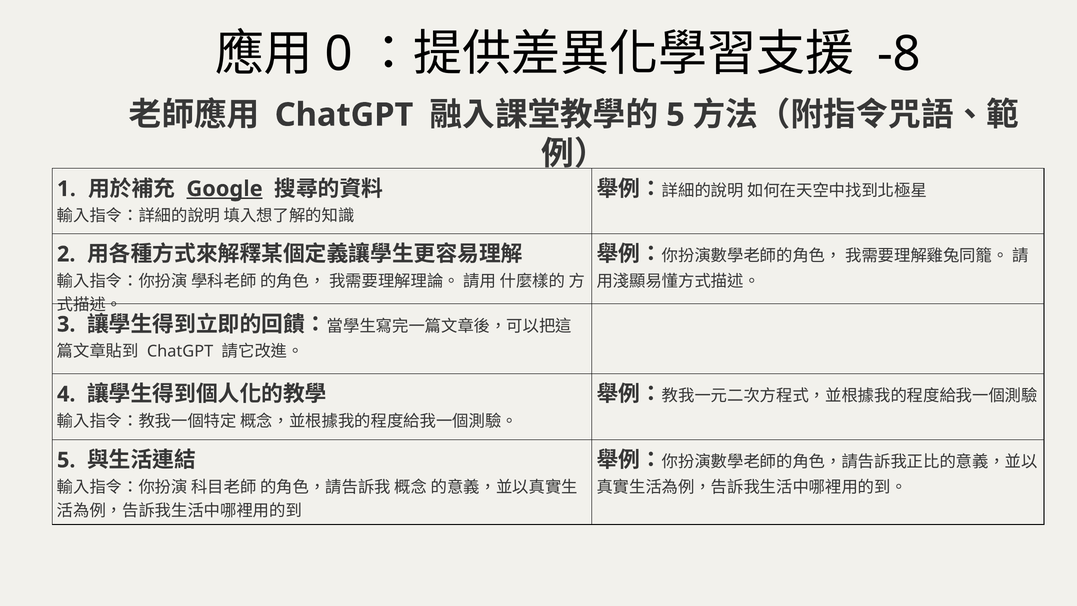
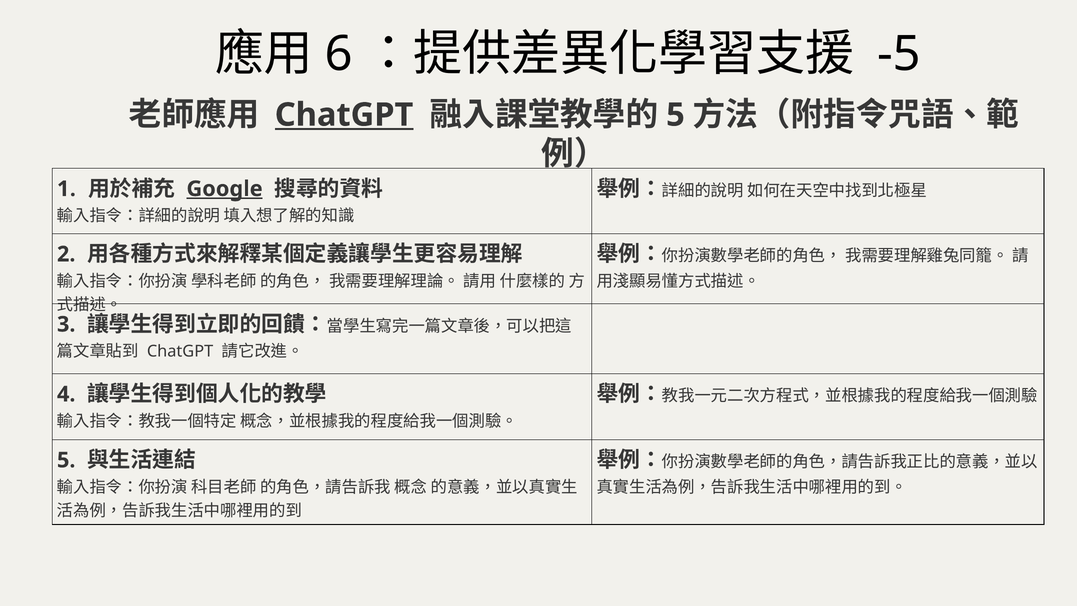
0: 0 -> 6 (339, 54)
-8: -8 -> -5 (899, 54)
ChatGPT underline: none -> present (344, 115)
